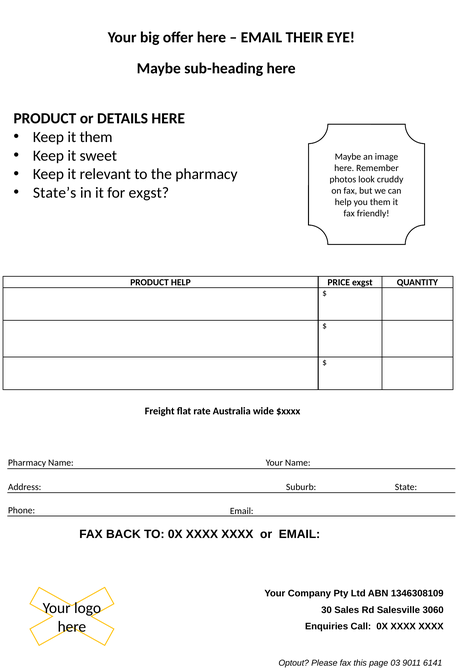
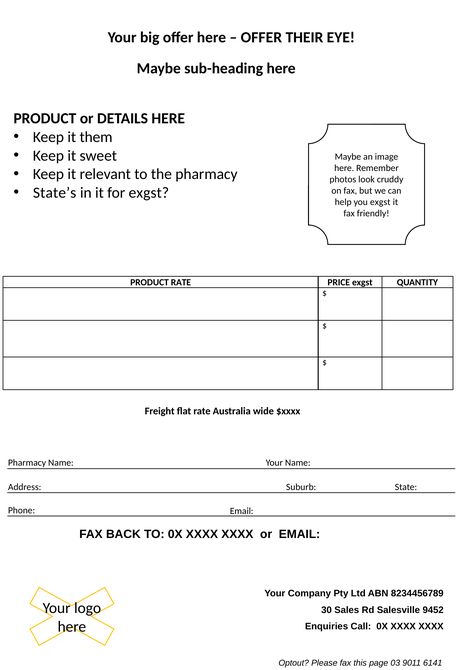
EMAIL: EMAIL -> OFFER (261, 37)
you them: them -> exgst (380, 202)
PRODUCT HELP: HELP -> RATE (181, 282)
1346308109: 1346308109 -> 8234456789 (417, 592)
3060: 3060 -> 9452 (433, 609)
